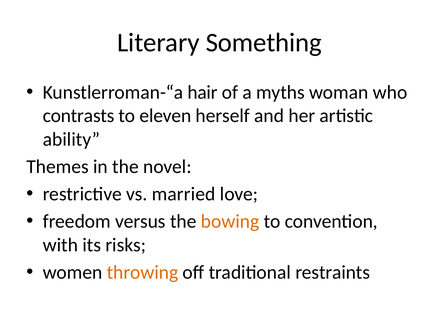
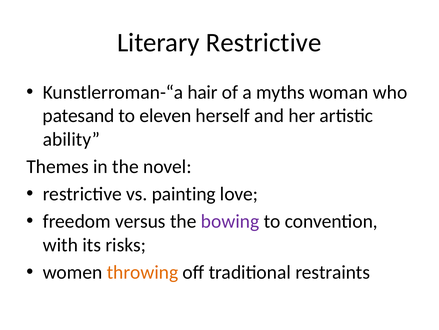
Literary Something: Something -> Restrictive (264, 42)
contrasts: contrasts -> patesand (79, 116)
married: married -> painting (184, 194)
bowing colour: orange -> purple (230, 221)
